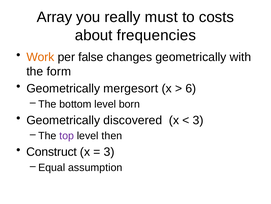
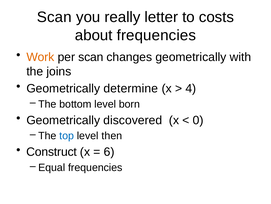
Array: Array -> Scan (54, 17)
must: must -> letter (161, 17)
per false: false -> scan (91, 57)
form: form -> joins (59, 71)
mergesort: mergesort -> determine (131, 88)
6: 6 -> 4 (191, 88)
3: 3 -> 0 (198, 120)
top colour: purple -> blue (67, 135)
3: 3 -> 6 (109, 151)
Equal assumption: assumption -> frequencies (95, 167)
